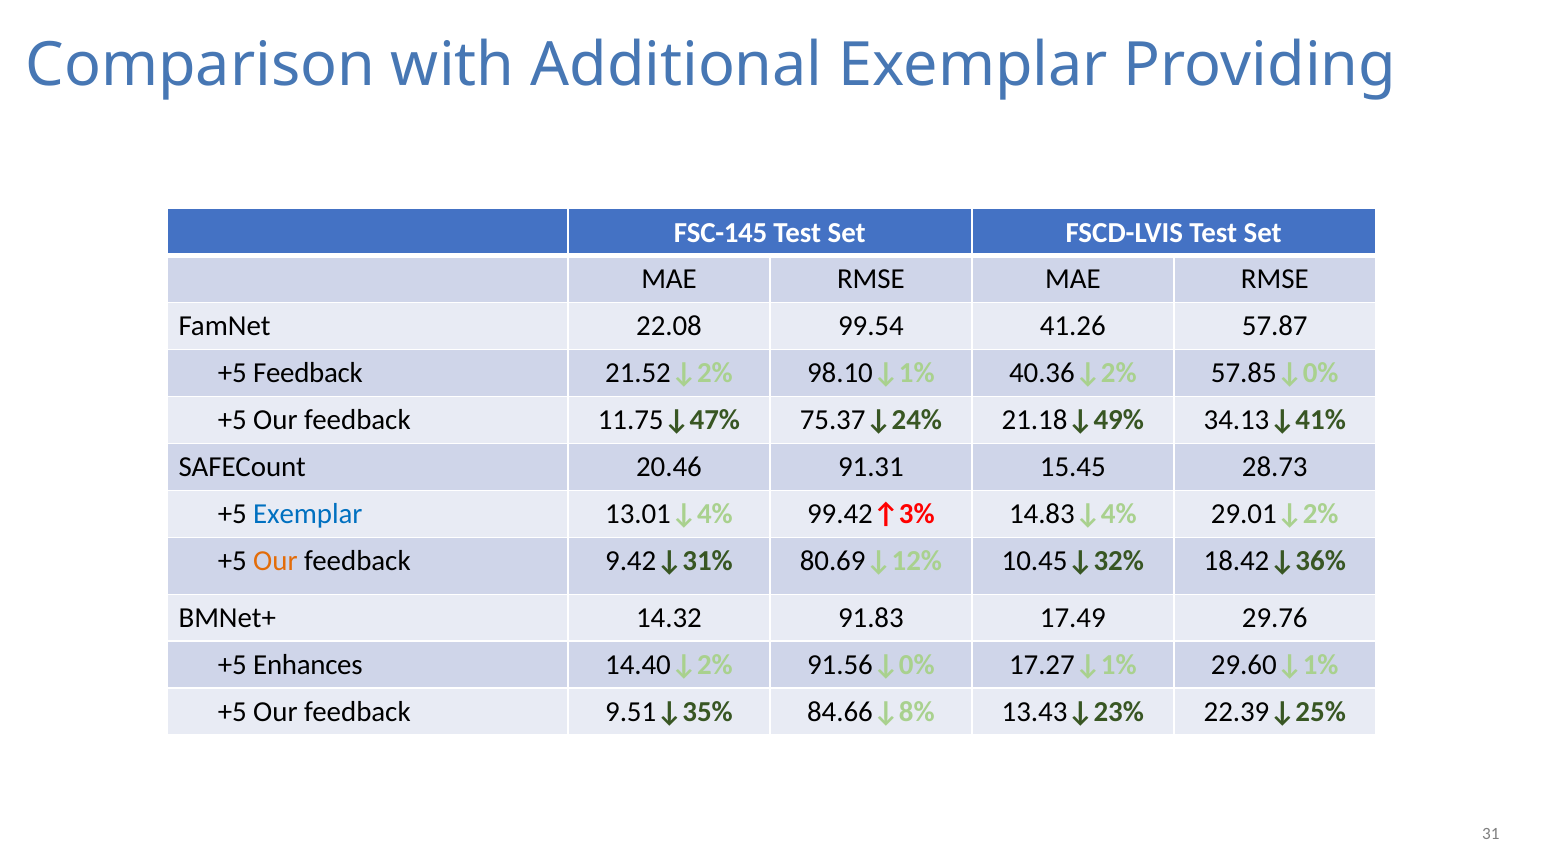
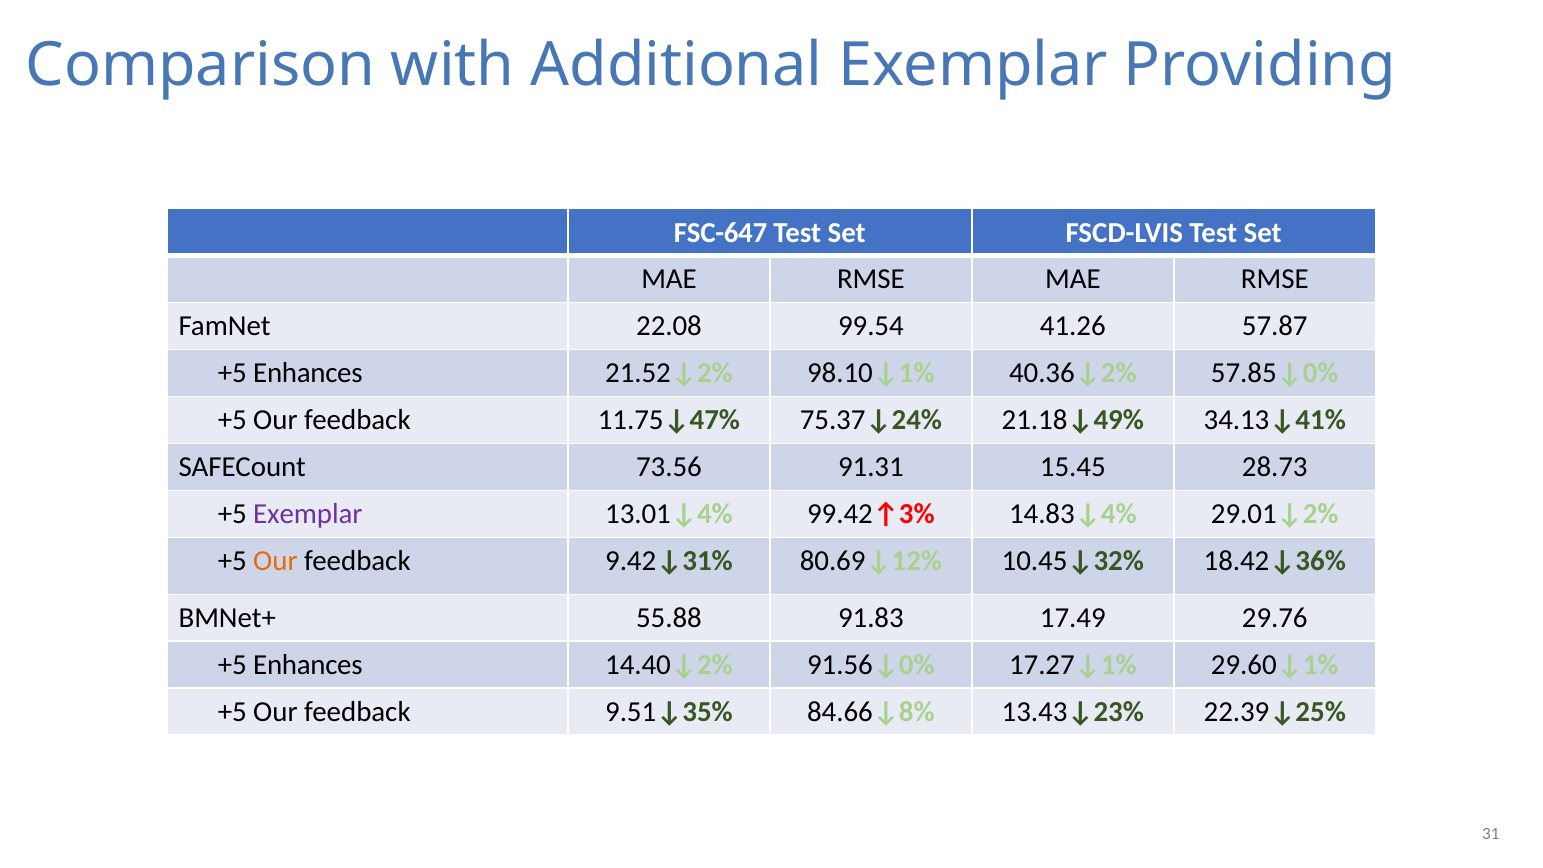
FSC-145: FSC-145 -> FSC-647 (721, 232)
Feedback: Feedback -> Enhances (308, 373)
20.46: 20.46 -> 73.56 (669, 467)
Exemplar colour: blue -> purple (308, 514)
14.32: 14.32 -> 55.88 (669, 618)
